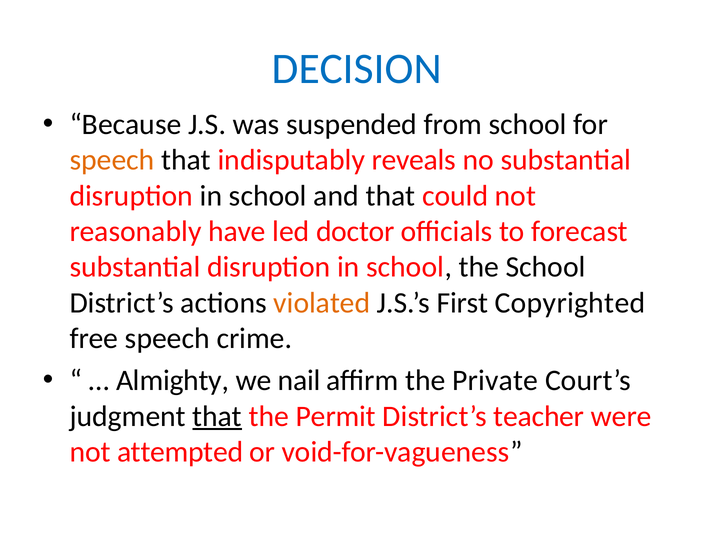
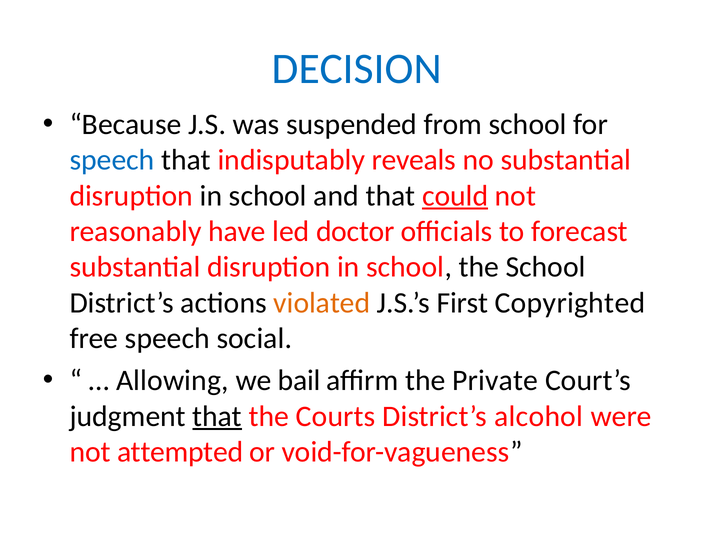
speech colour: orange -> blue (112, 160)
could underline: none -> present (455, 196)
crime: crime -> social (254, 339)
Almighty: Almighty -> Allowing (172, 381)
nail: nail -> bail (299, 381)
Permit: Permit -> Courts (336, 417)
teacher: teacher -> alcohol (539, 417)
